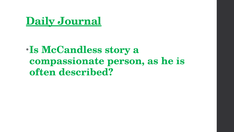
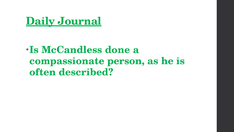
story: story -> done (118, 50)
